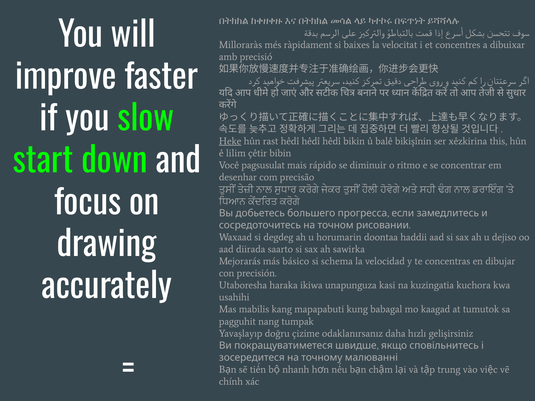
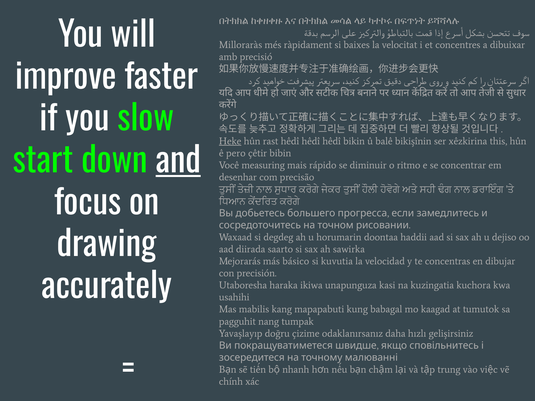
lilim: lilim -> pero (236, 153)
and underline: none -> present (178, 161)
pagsusulat: pagsusulat -> measuring (263, 165)
schema: schema -> kuvutia (337, 261)
